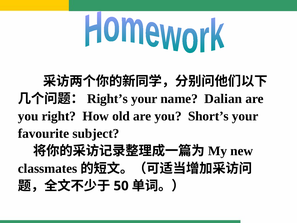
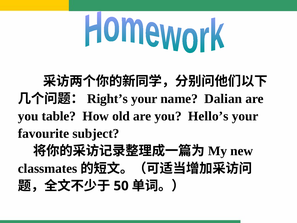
right: right -> table (59, 116)
Short’s: Short’s -> Hello’s (208, 116)
